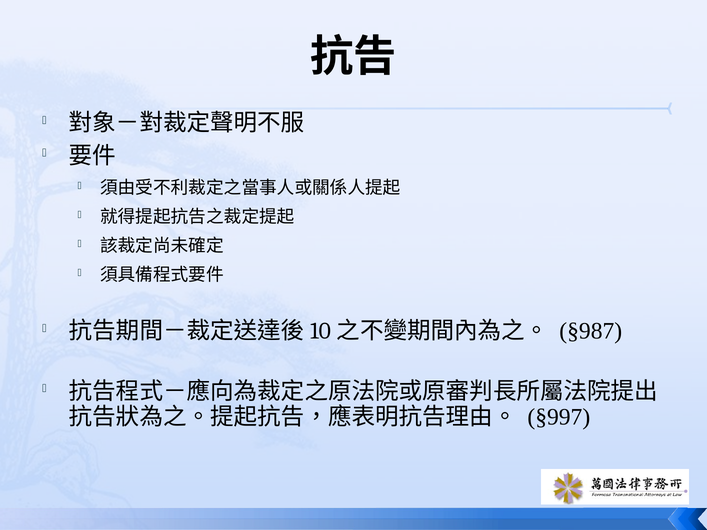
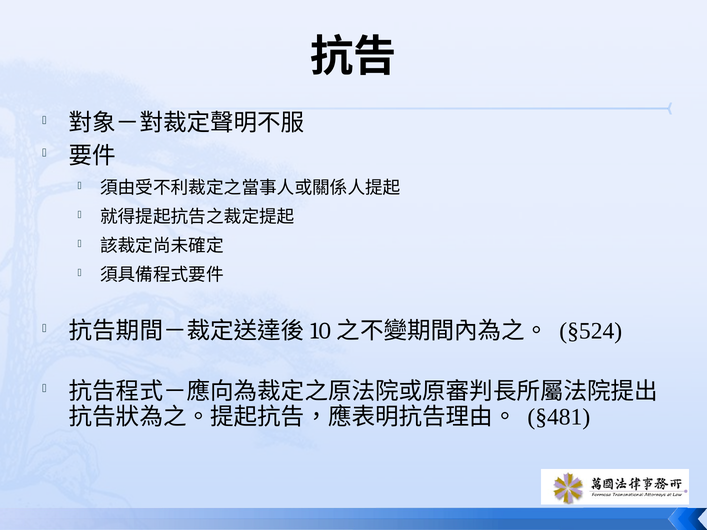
§987: §987 -> §524 (591, 331)
§997: §997 -> §481 (559, 417)
